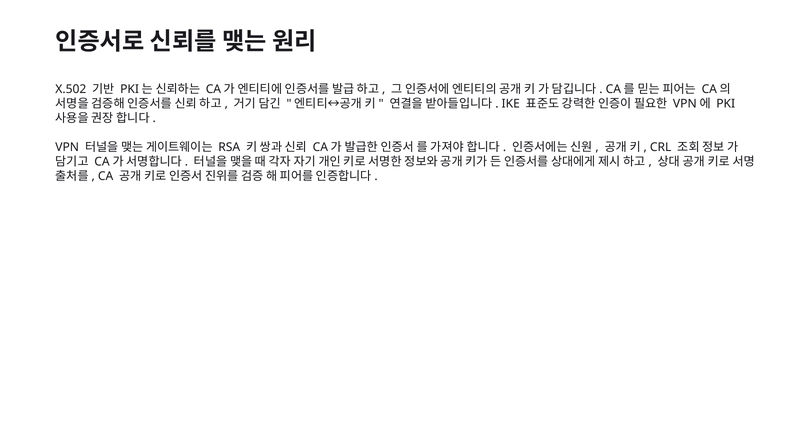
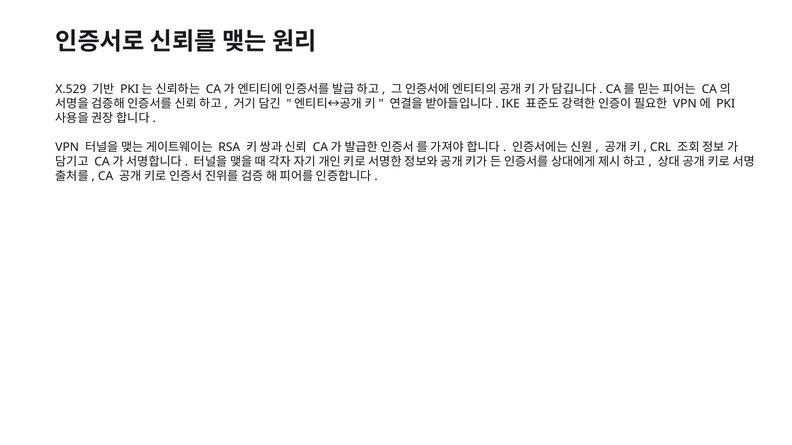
X.502: X.502 -> X.529 (71, 89)
